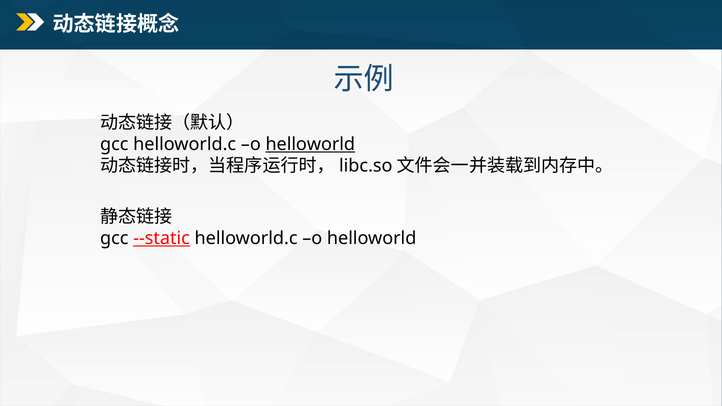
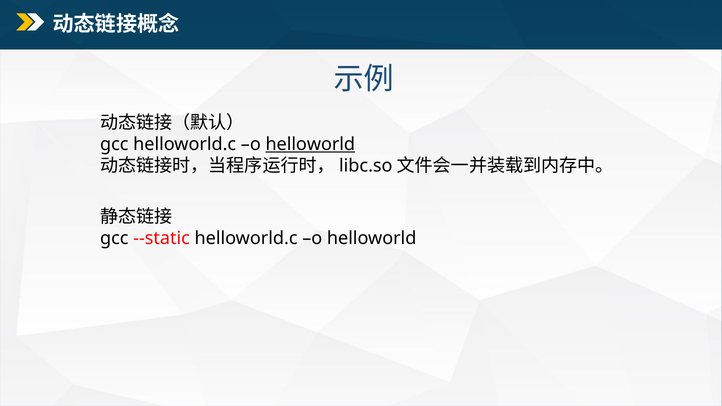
--static underline: present -> none (162, 238)
